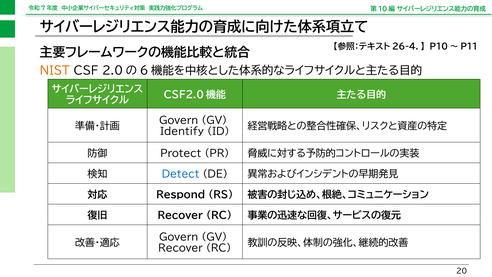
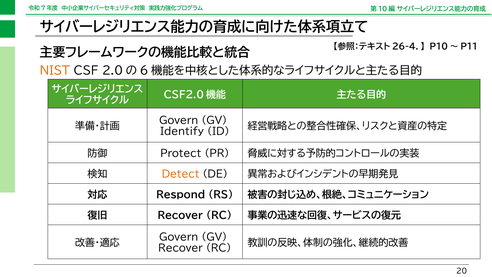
Detect colour: blue -> orange (181, 174)
